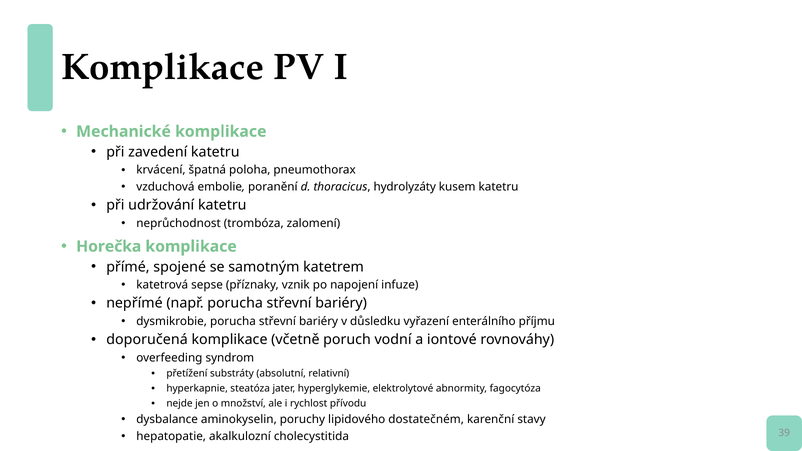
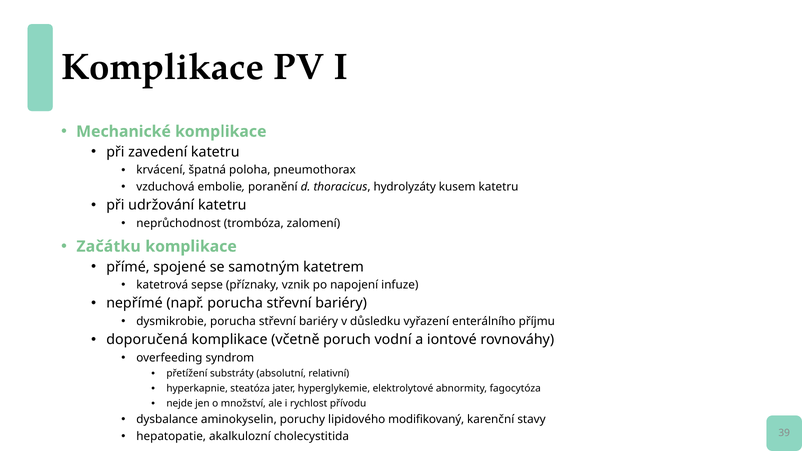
Horečka: Horečka -> Začátku (109, 247)
dostatečném: dostatečném -> modifikovaný (426, 420)
